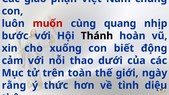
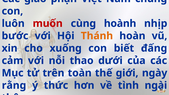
quang: quang -> hoành (120, 23)
Thánh colour: black -> orange (97, 36)
động: động -> đấng (154, 48)
diệu: diệu -> ngài (156, 85)
